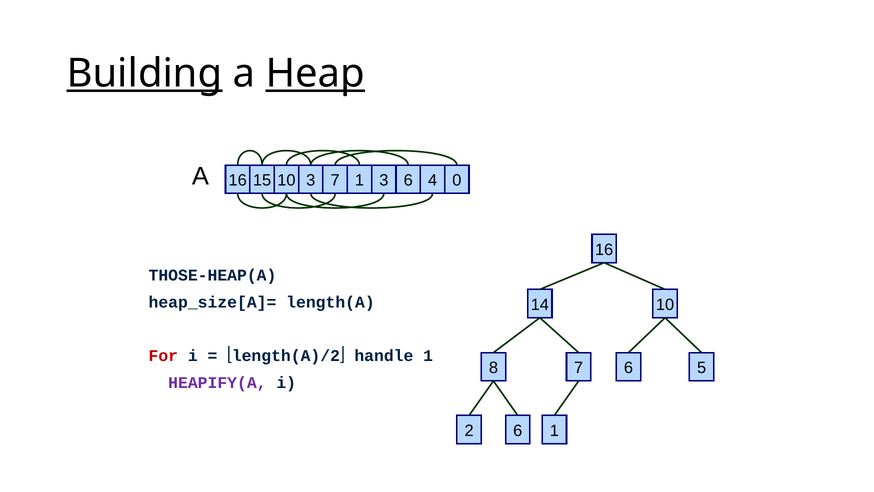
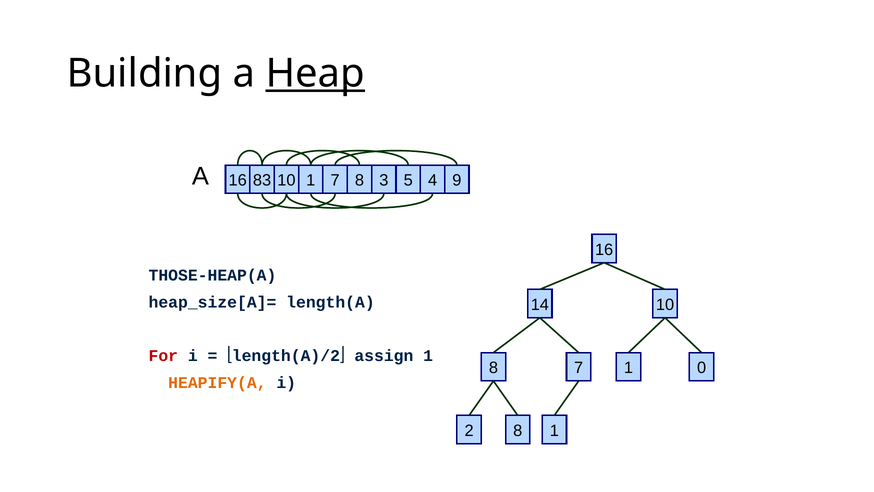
Building underline: present -> none (144, 73)
15: 15 -> 83 (262, 180)
10 3: 3 -> 1 (311, 180)
7 1: 1 -> 8 (359, 180)
3 6: 6 -> 5 (408, 180)
0: 0 -> 9 (457, 180)
handle: handle -> assign (384, 356)
7 6: 6 -> 1 (629, 368)
5: 5 -> 0 (702, 368)
HEAPIFY(A colour: purple -> orange (217, 383)
2 6: 6 -> 8 (518, 430)
